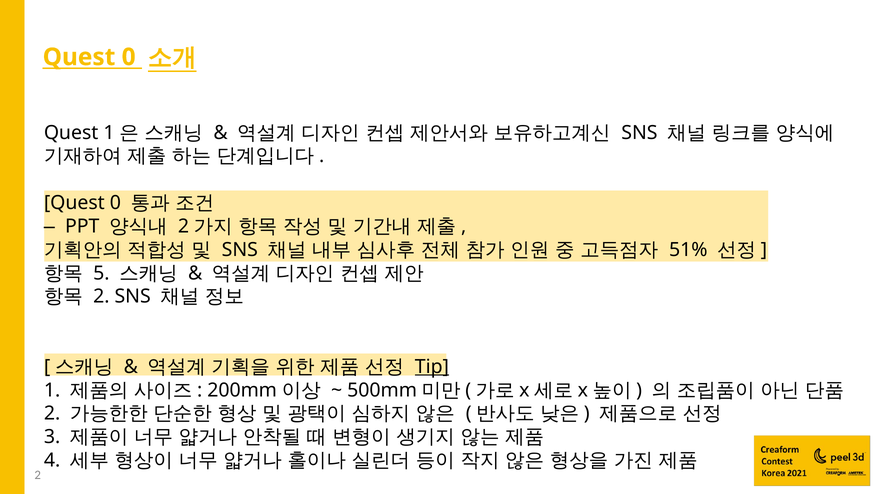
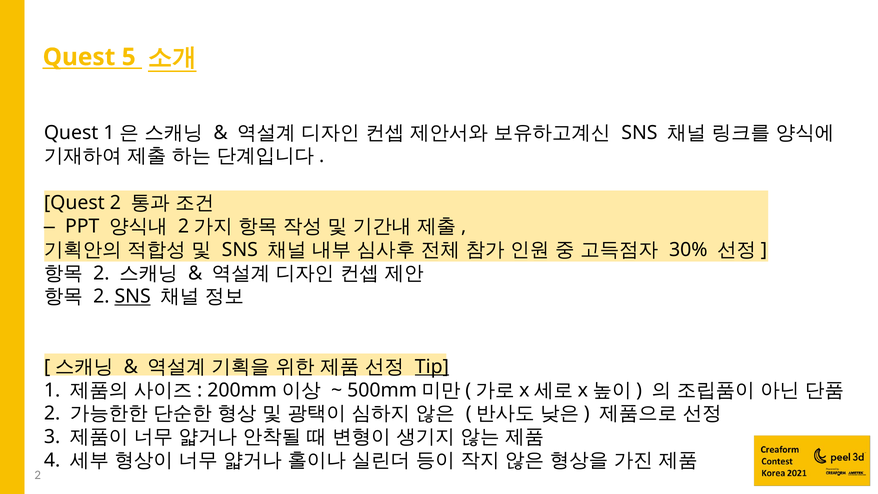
0: 0 -> 5 (129, 57)
0: 0 -> 2 (115, 203)
51%: 51% -> 30% (688, 250)
5: 5 -> 2 (101, 273)
SNS underline: none -> present (133, 296)
